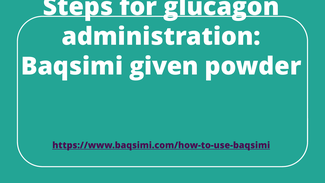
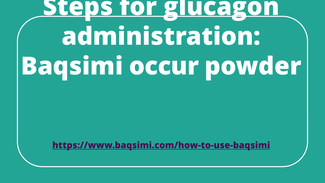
given: given -> occur (164, 66)
